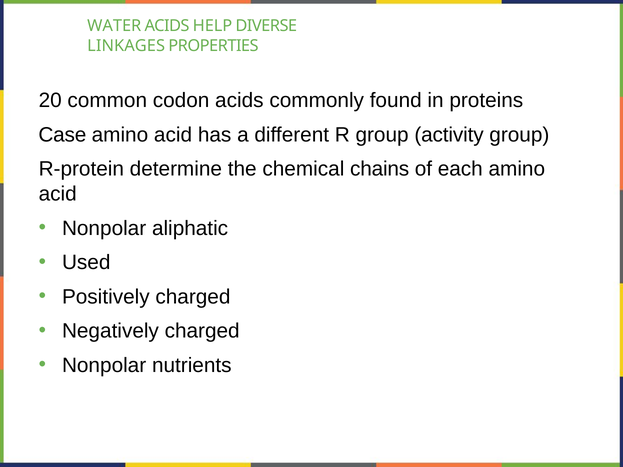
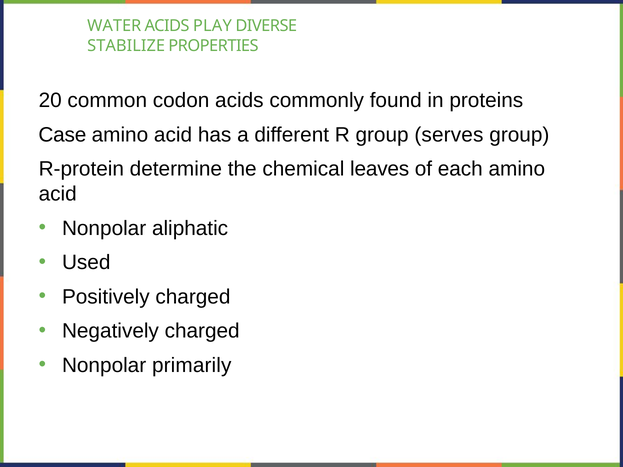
HELP: HELP -> PLAY (212, 26)
LINKAGES: LINKAGES -> STABILIZE (126, 46)
activity: activity -> serves (449, 135)
chains: chains -> leaves (380, 169)
nutrients: nutrients -> primarily (192, 365)
